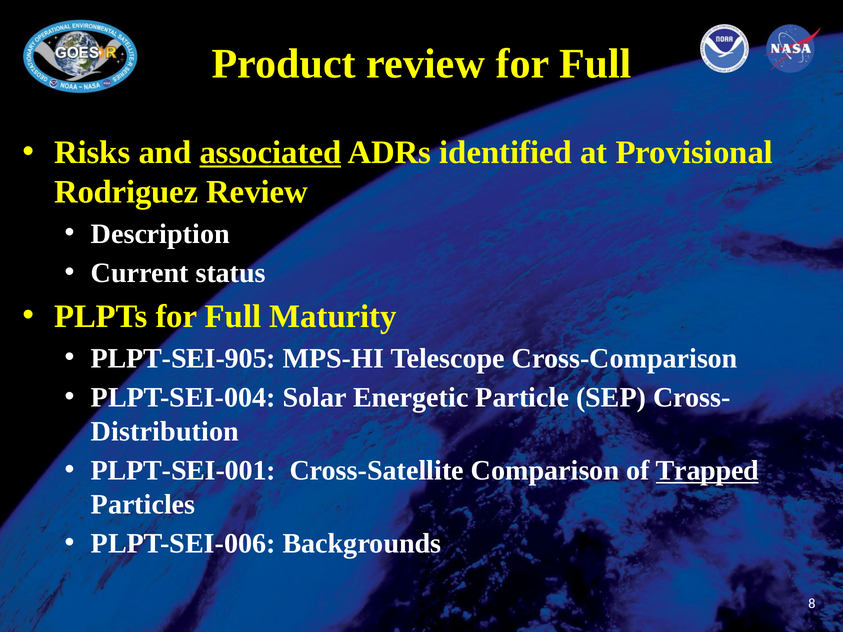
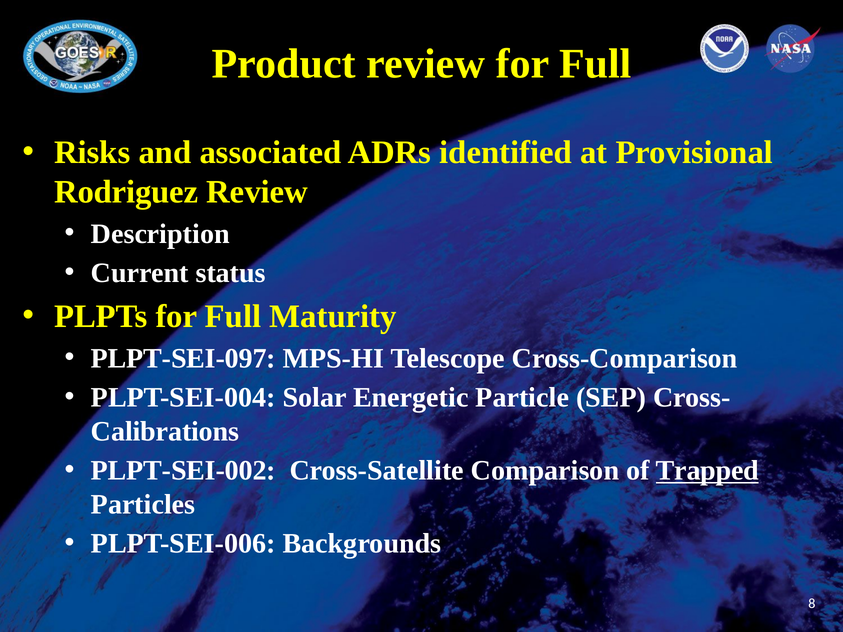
associated underline: present -> none (270, 153)
PLPT-SEI-905: PLPT-SEI-905 -> PLPT-SEI-097 (183, 358)
Distribution: Distribution -> Calibrations (165, 431)
PLPT-SEI-001: PLPT-SEI-001 -> PLPT-SEI-002 (183, 471)
